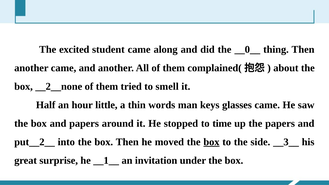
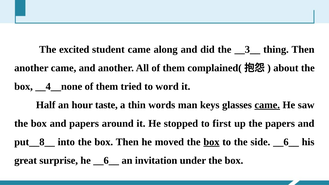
__0__: __0__ -> __3__ (247, 50)
__2__none: __2__none -> __4__none (59, 87)
smell: smell -> word (167, 87)
little: little -> taste (106, 105)
came underline: none -> present (267, 105)
time: time -> first (222, 124)
put__2__: put__2__ -> put__8__ (35, 142)
side __3__: __3__ -> __6__ (286, 142)
he __1__: __1__ -> __6__ (106, 161)
